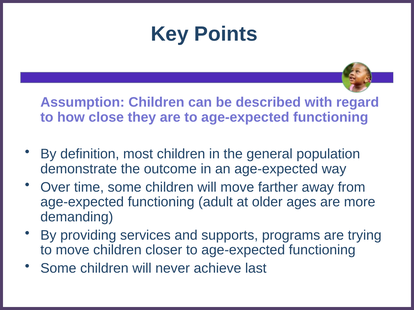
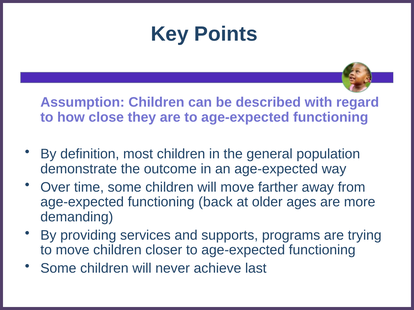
adult: adult -> back (215, 202)
